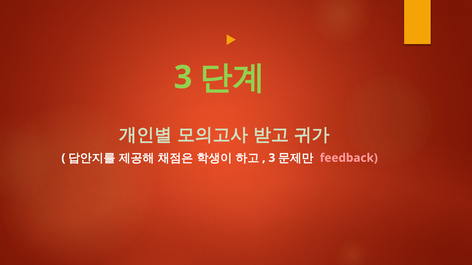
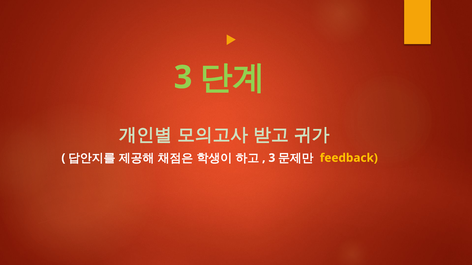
feedback colour: pink -> yellow (349, 158)
